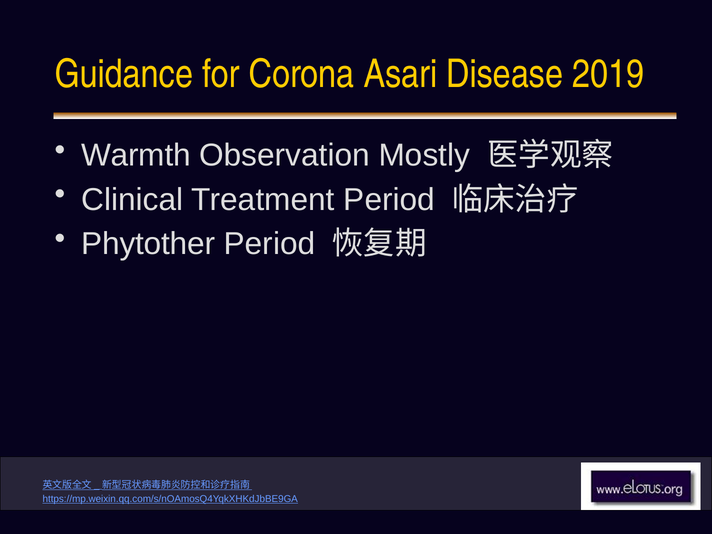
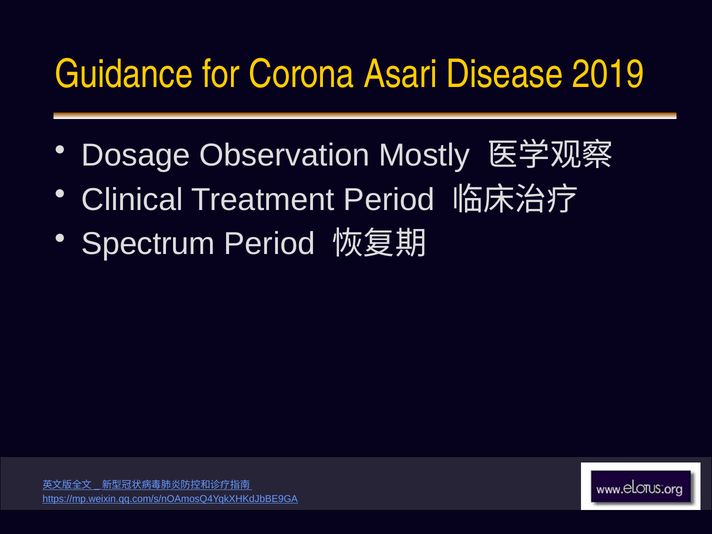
Warmth: Warmth -> Dosage (136, 155)
Phytother: Phytother -> Spectrum (148, 244)
